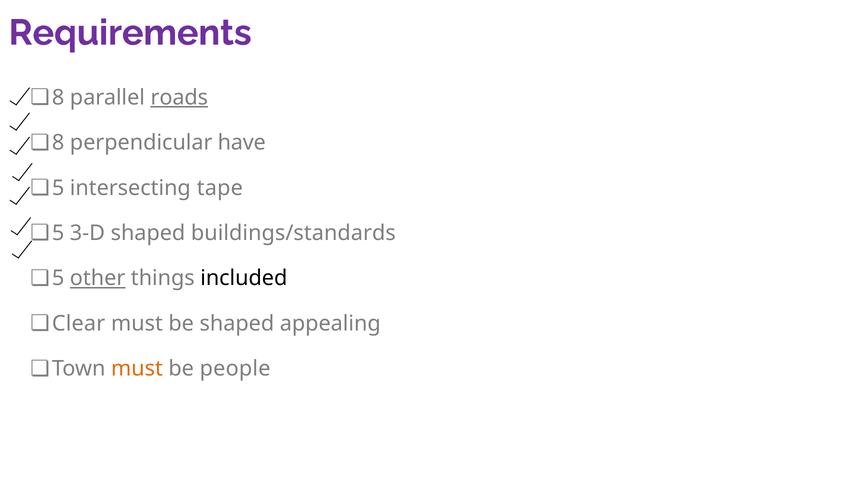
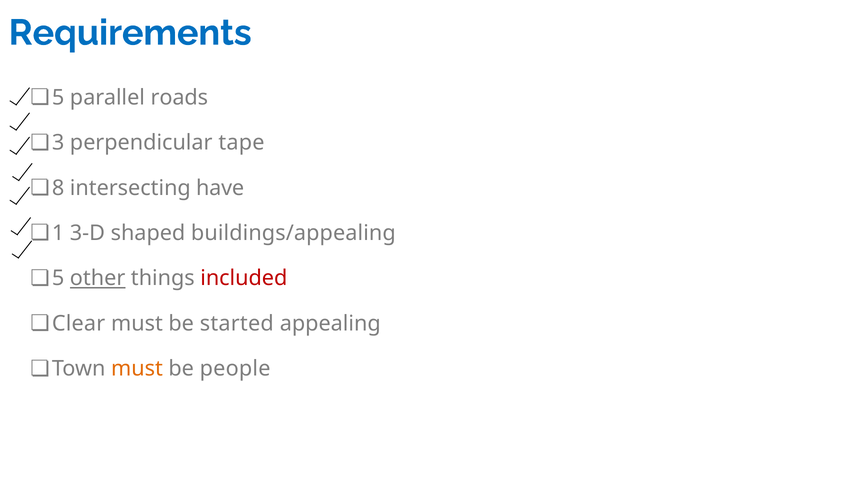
Requirements colour: purple -> blue (130, 33)
8: 8 -> 5 (58, 98)
roads underline: present -> none (179, 98)
8: 8 -> 3 (58, 143)
have: have -> tape (241, 143)
5: 5 -> 8 (58, 188)
tape: tape -> have (220, 188)
5: 5 -> 1 (58, 233)
buildings/standards: buildings/standards -> buildings/appealing (293, 233)
included colour: black -> red (244, 278)
be shaped: shaped -> started (237, 324)
